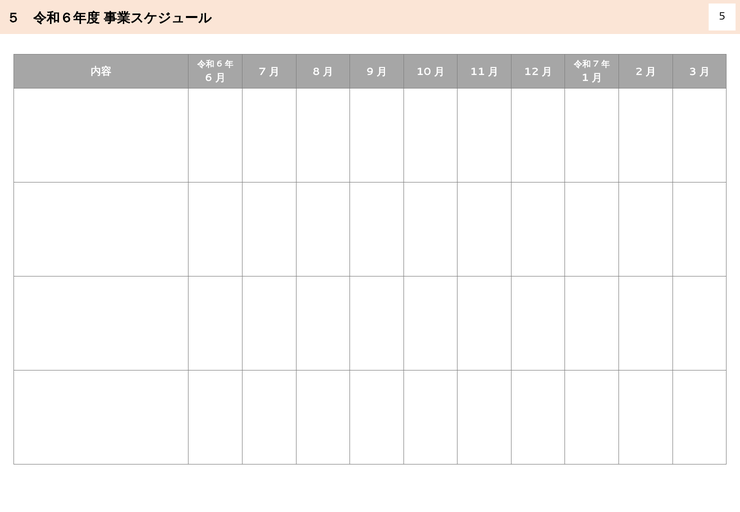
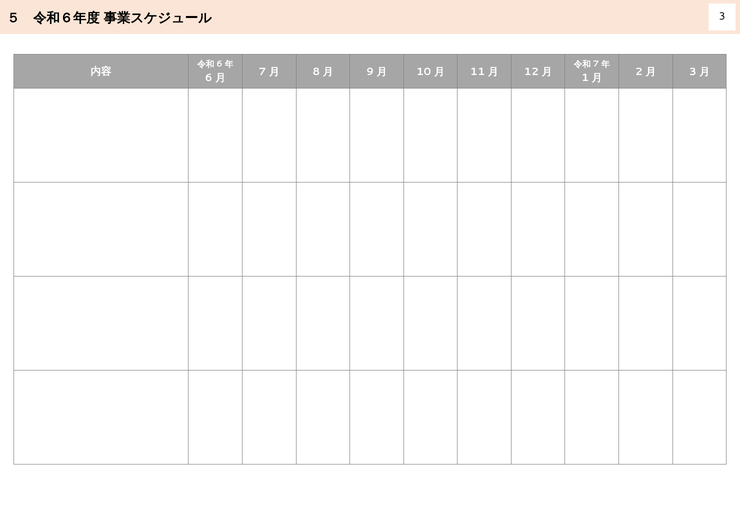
5: 5 -> 3 (722, 17)
